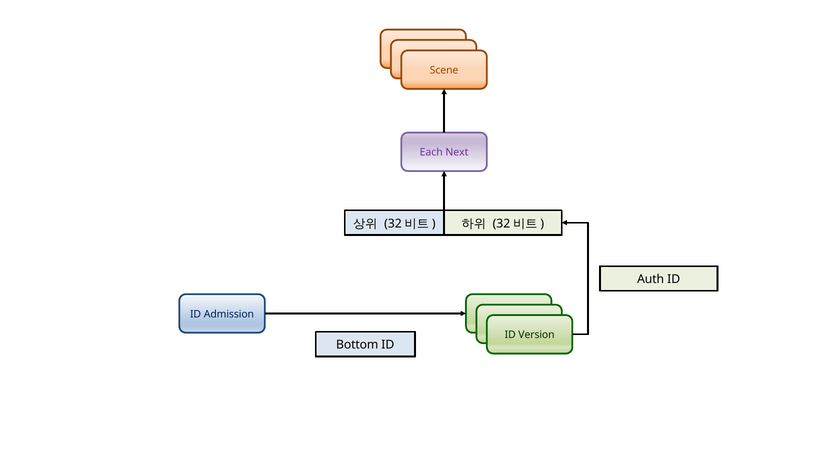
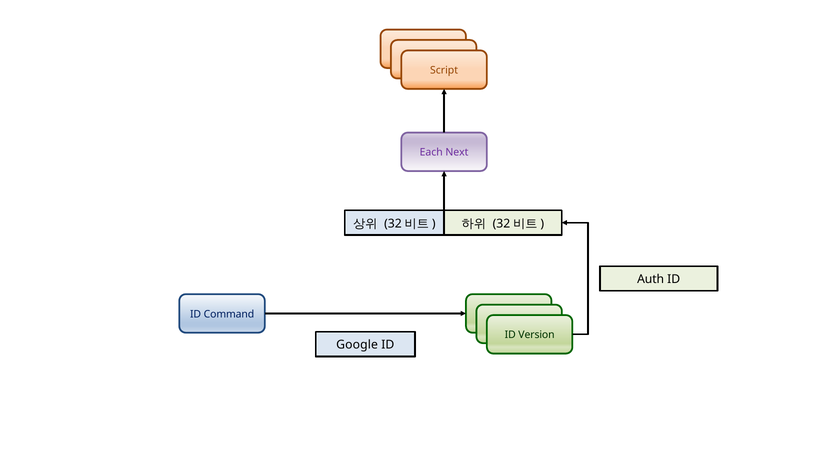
Scene: Scene -> Script (444, 70)
Admission: Admission -> Command (229, 314)
Bottom: Bottom -> Google (357, 345)
